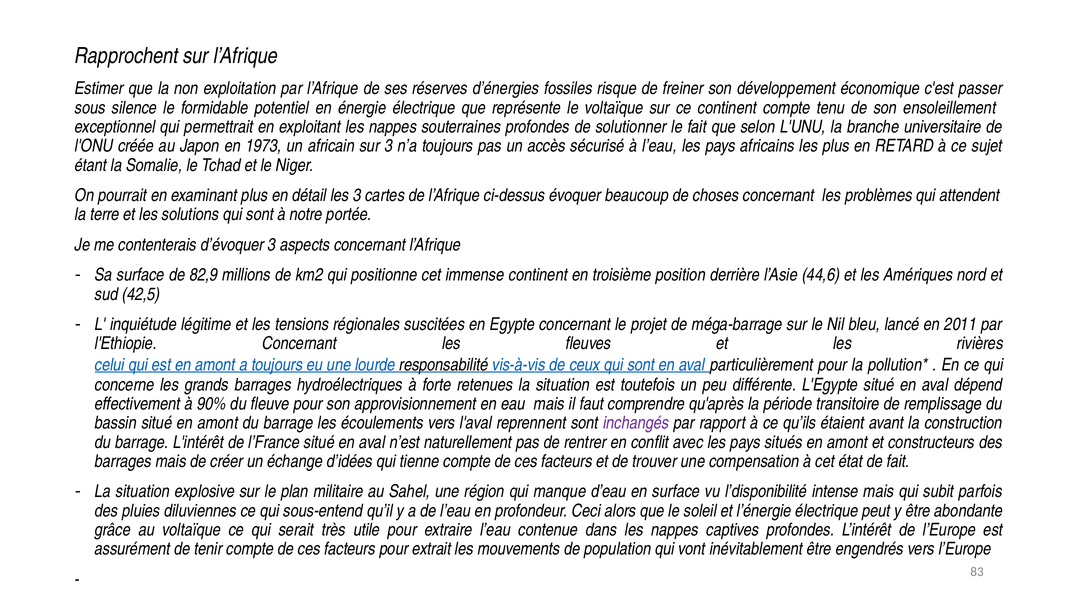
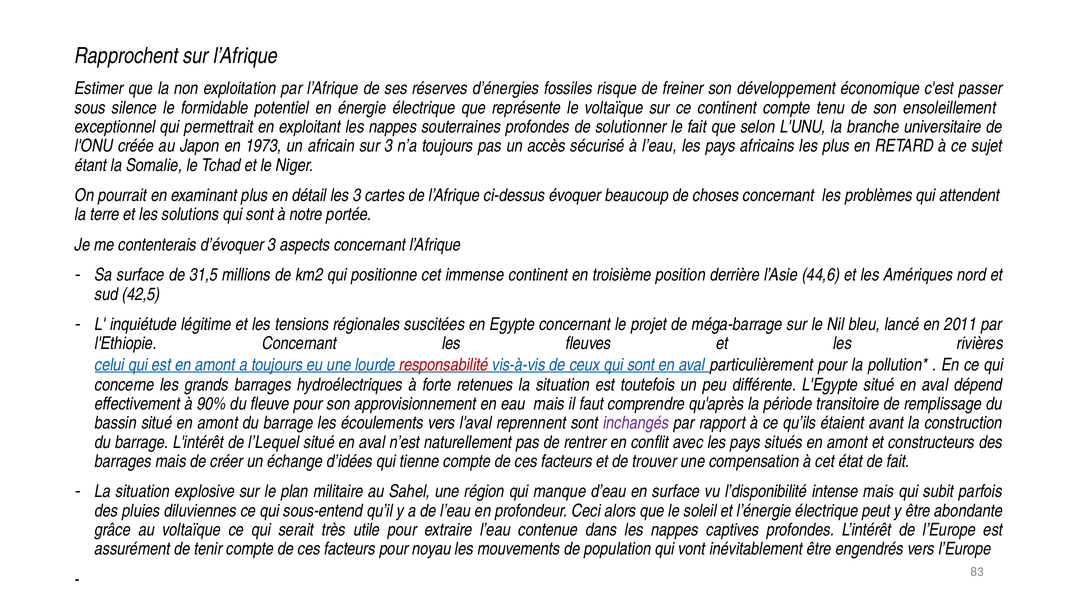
82,9: 82,9 -> 31,5 (204, 275)
responsabilité colour: black -> red (444, 365)
l’France: l’France -> l’Lequel (274, 442)
extrait: extrait -> noyau (432, 549)
